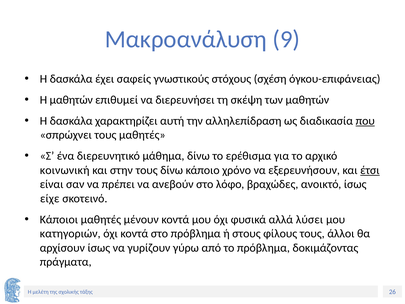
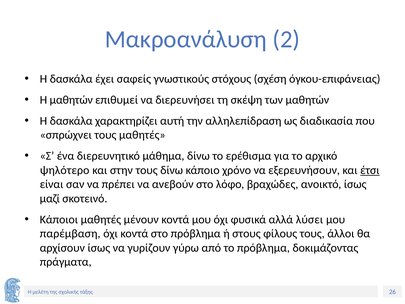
9: 9 -> 2 (286, 39)
που underline: present -> none (365, 121)
κοινωνική: κοινωνική -> ψηλότερο (65, 170)
είχε: είχε -> μαζί (50, 198)
κατηγοριών: κατηγοριών -> παρέμβαση (70, 233)
